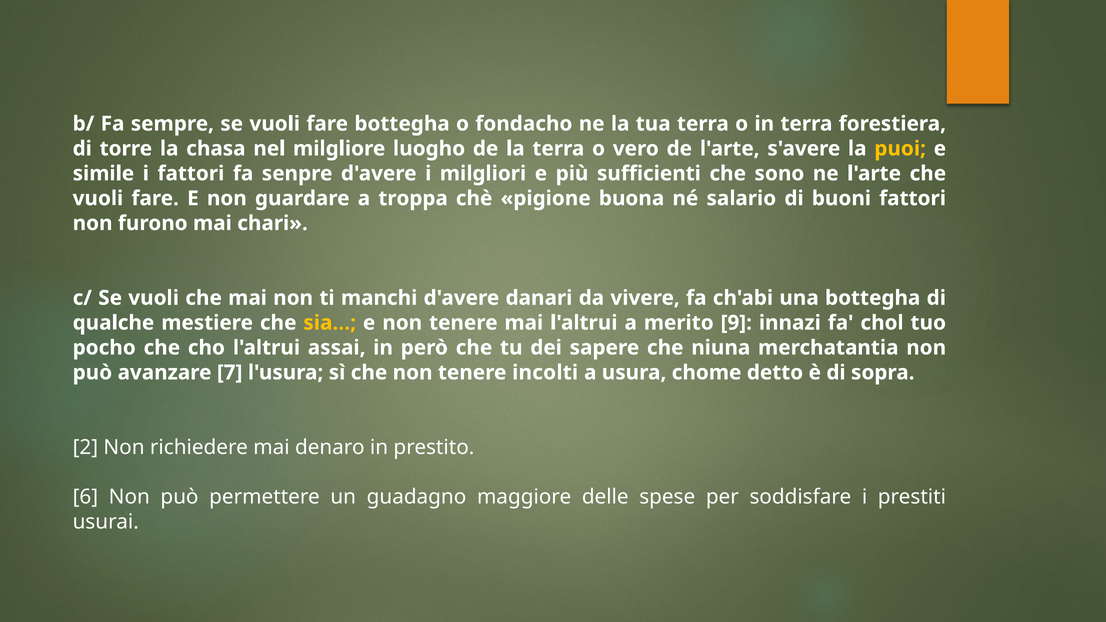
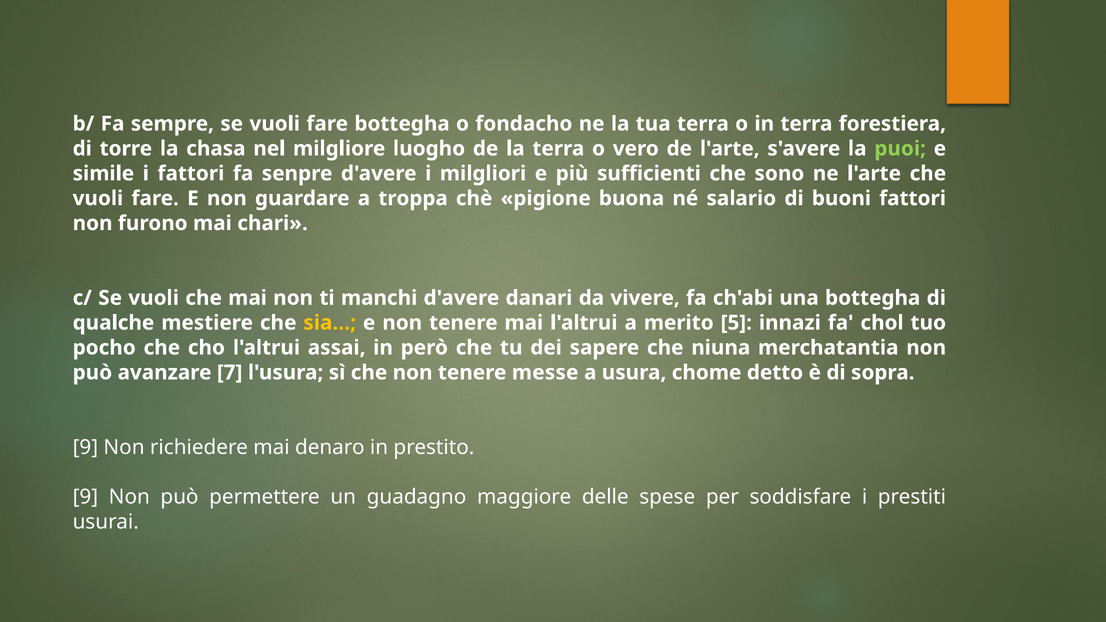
puoi colour: yellow -> light green (900, 149)
9: 9 -> 5 (736, 323)
incolti: incolti -> messe (545, 373)
2: 2 -> 9 (85, 447)
6: 6 -> 9 (85, 497)
